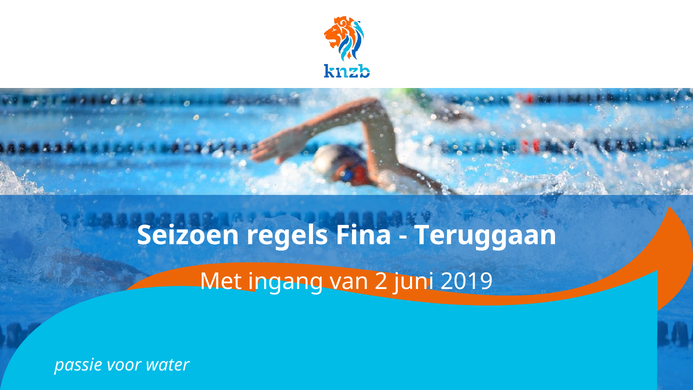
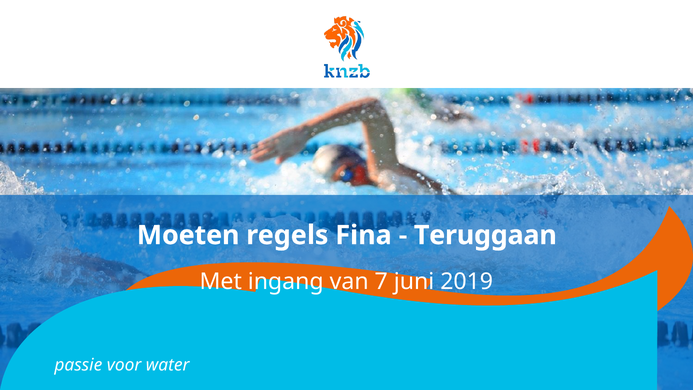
Seizoen: Seizoen -> Moeten (188, 235)
2: 2 -> 7 (381, 281)
